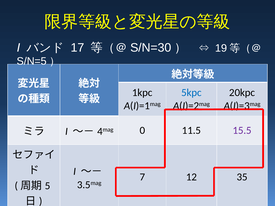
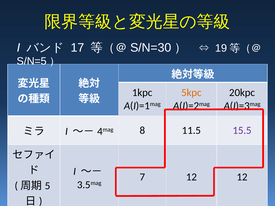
5kpc colour: blue -> orange (191, 93)
0: 0 -> 8 (142, 131)
12 35: 35 -> 12 (242, 177)
